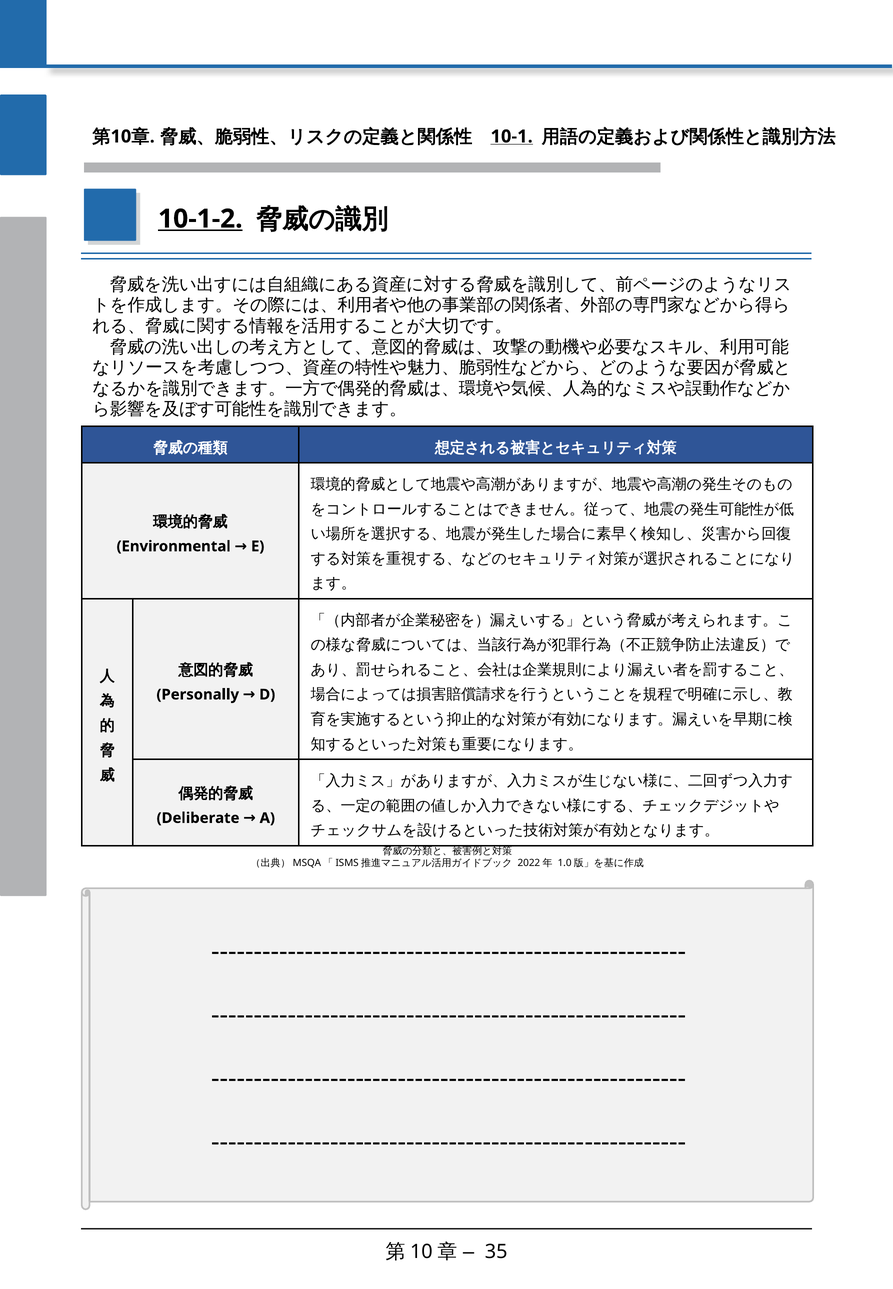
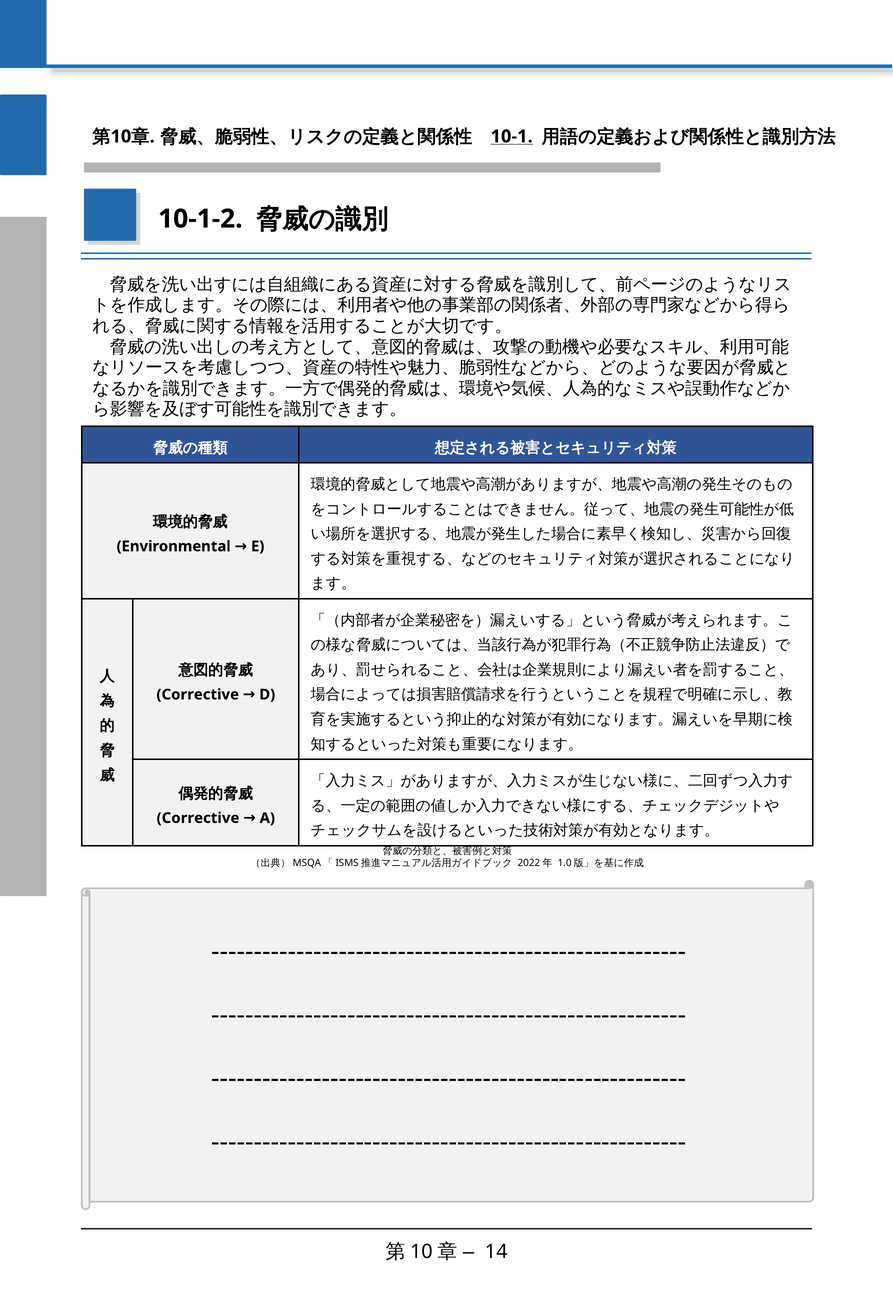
10-1-2 underline: present -> none (200, 219)
Personally: Personally -> Corrective (198, 695)
Deliberate: Deliberate -> Corrective (198, 819)
35: 35 -> 14 (496, 1252)
